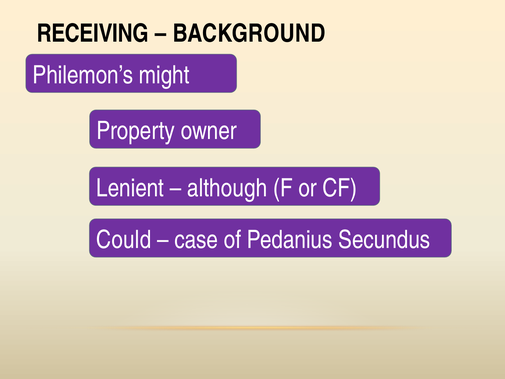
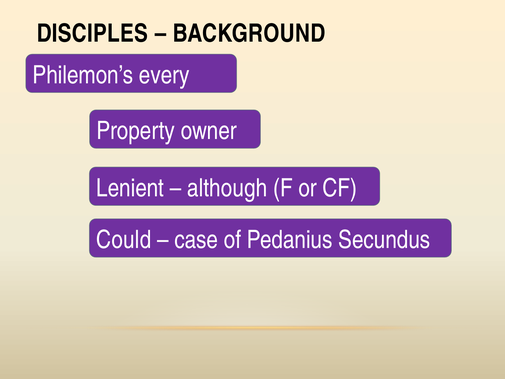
RECEIVING: RECEIVING -> DISCIPLES (92, 33)
might: might -> every (164, 75)
